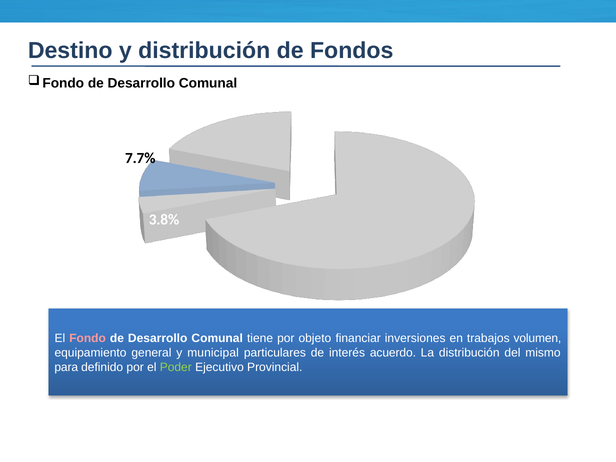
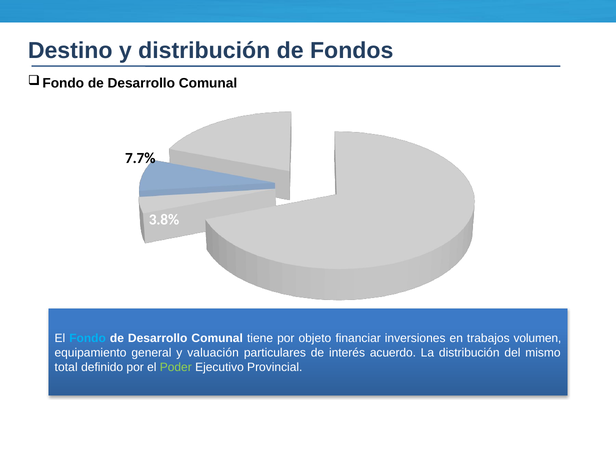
Fondo colour: pink -> light blue (88, 338)
municipal: municipal -> valuación (213, 353)
para: para -> total (66, 367)
